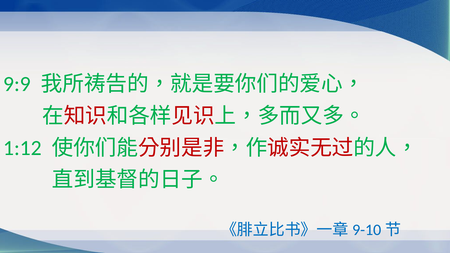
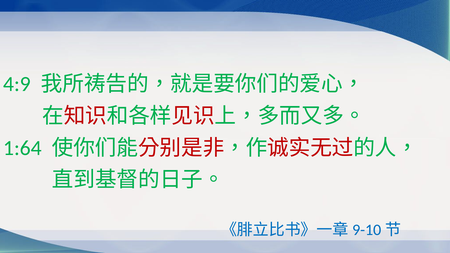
9:9: 9:9 -> 4:9 (17, 84)
1:12: 1:12 -> 1:64 (23, 148)
